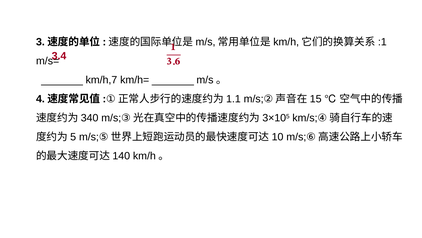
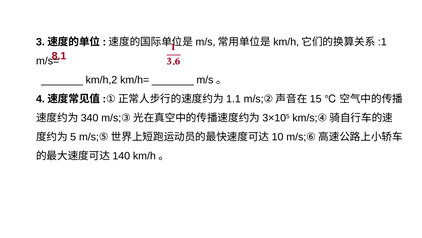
3.4: 3.4 -> 8.1 (59, 56)
km/h,7: km/h,7 -> km/h,2 (101, 80)
